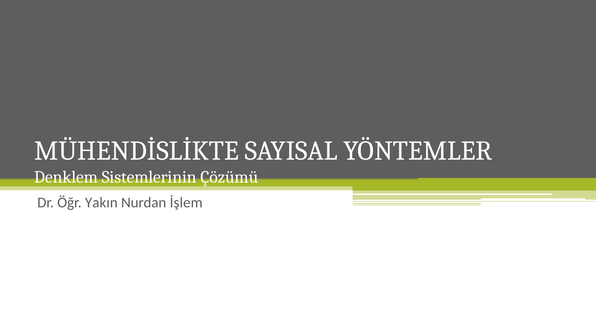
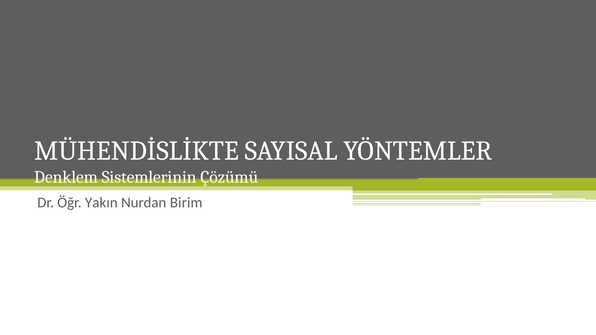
İşlem: İşlem -> Birim (186, 203)
